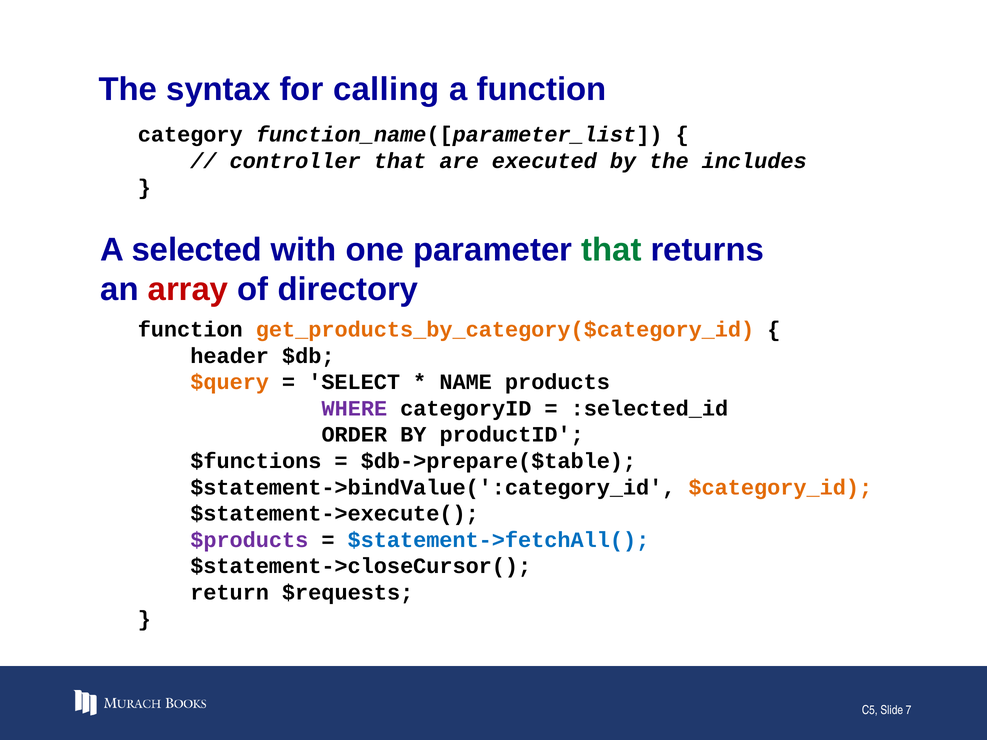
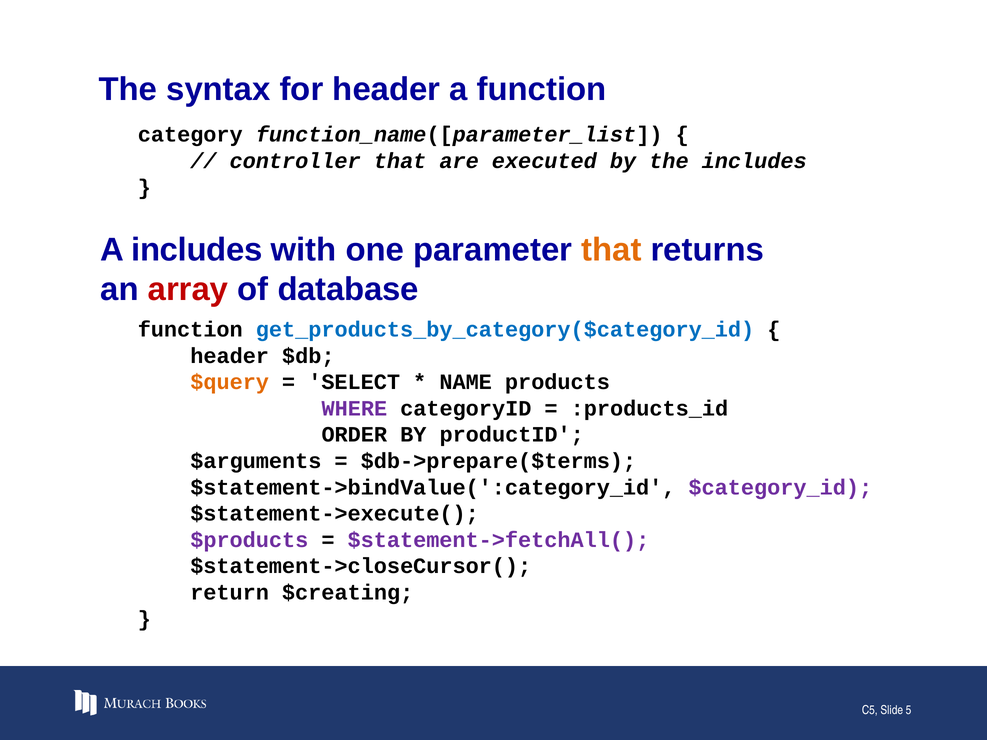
for calling: calling -> header (386, 90)
A selected: selected -> includes (197, 250)
that colour: green -> orange (611, 250)
directory: directory -> database (348, 289)
get_products_by_category($category_id colour: orange -> blue (505, 330)
:selected_id: :selected_id -> :products_id (649, 409)
$functions: $functions -> $arguments (256, 461)
$db->prepare($table: $db->prepare($table -> $db->prepare($terms (498, 461)
$category_id colour: orange -> purple (780, 488)
$statement->fetchAll( colour: blue -> purple (498, 540)
$requests: $requests -> $creating (348, 593)
7: 7 -> 5 (909, 710)
